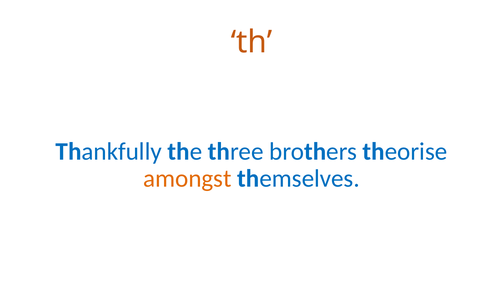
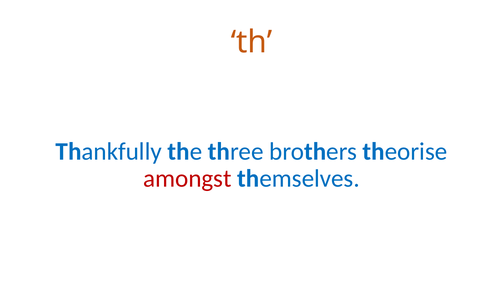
amongst colour: orange -> red (187, 178)
